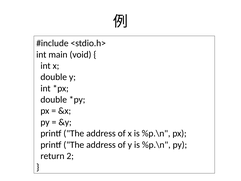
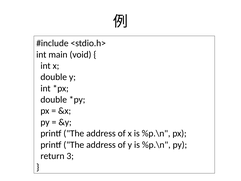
2: 2 -> 3 (70, 156)
